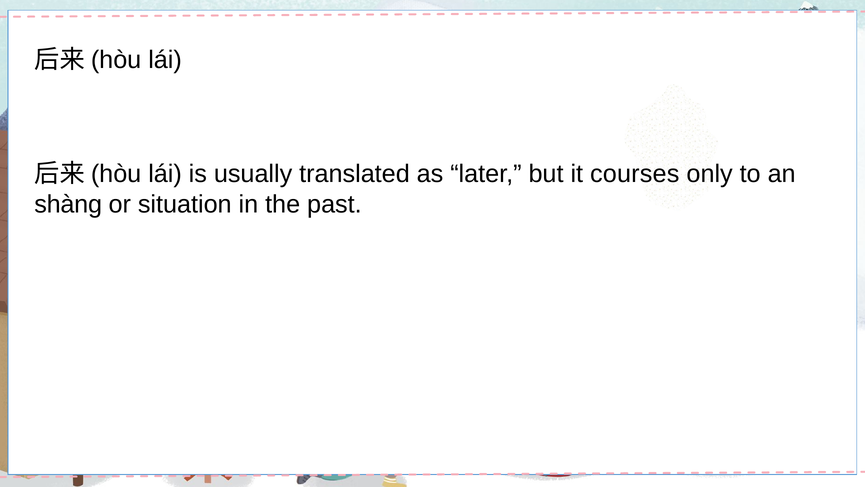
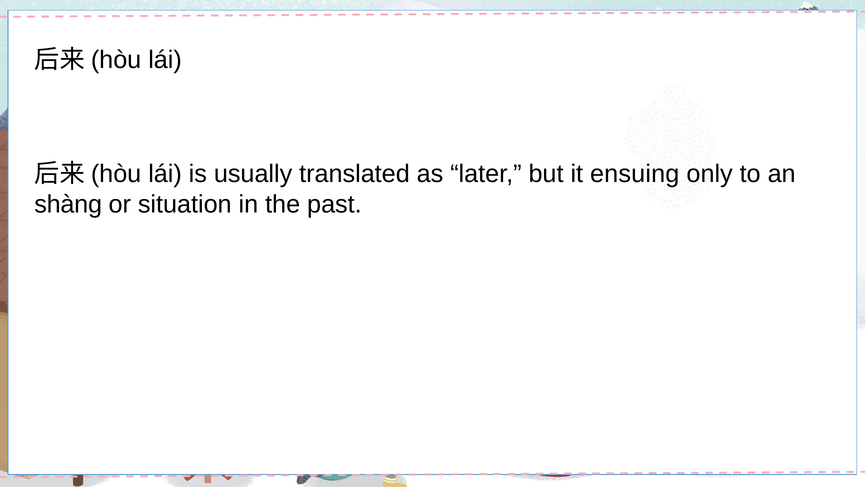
courses: courses -> ensuing (635, 174)
